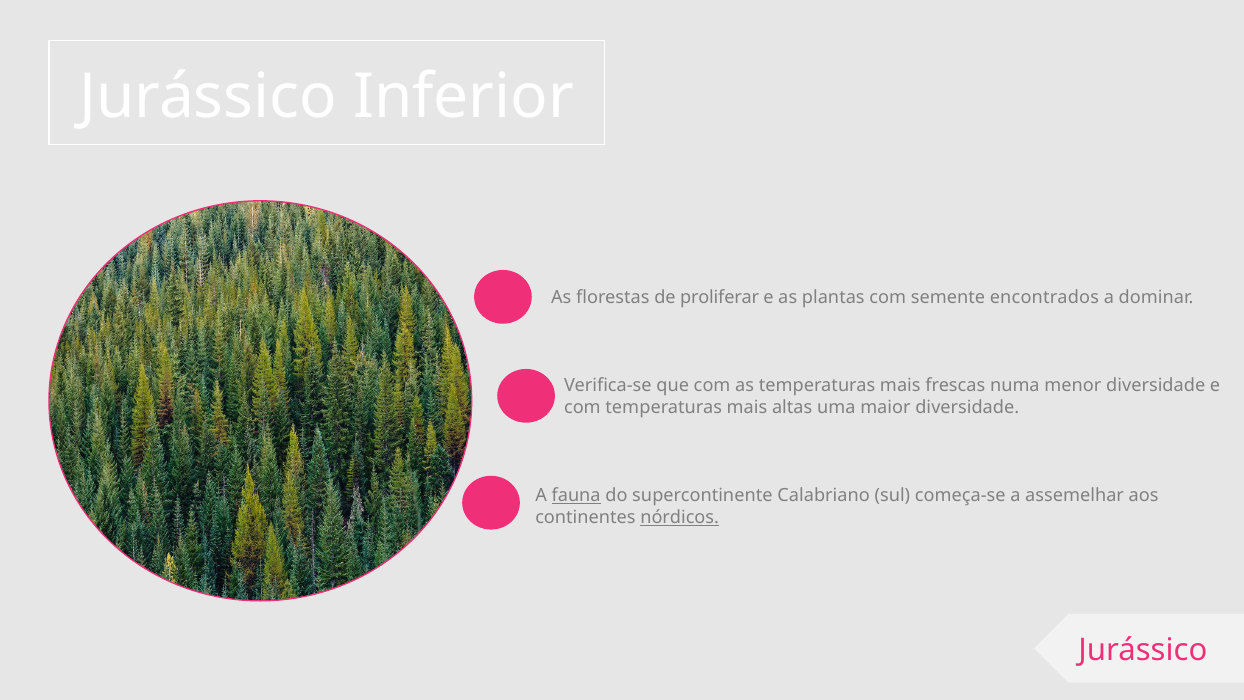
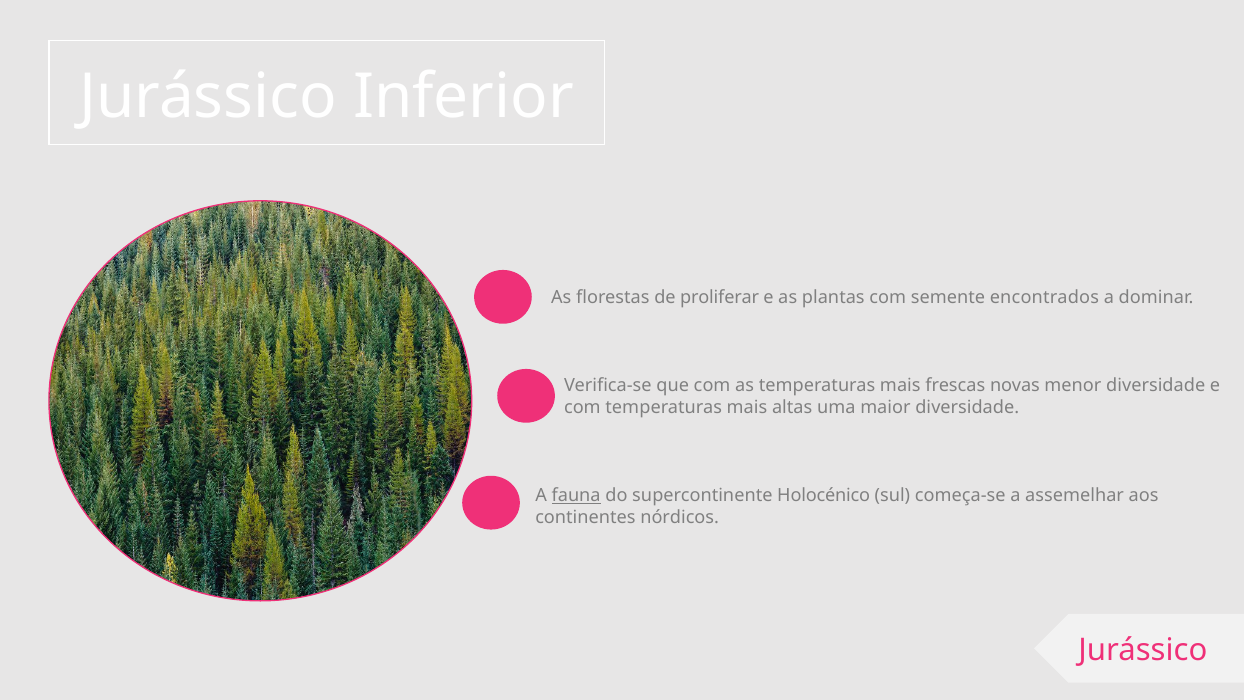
numa: numa -> novas (1015, 386)
Calabriano: Calabriano -> Holocénico (824, 495)
nórdicos underline: present -> none (680, 517)
